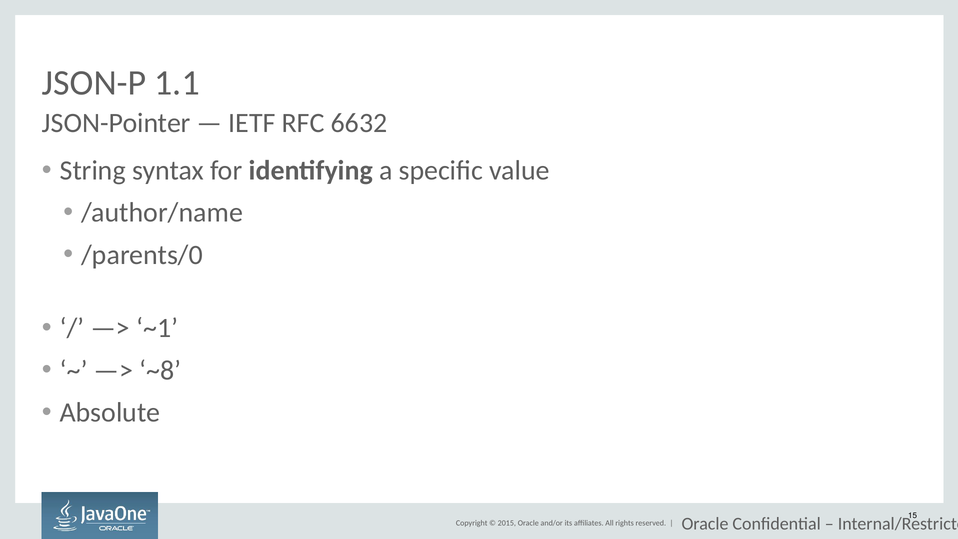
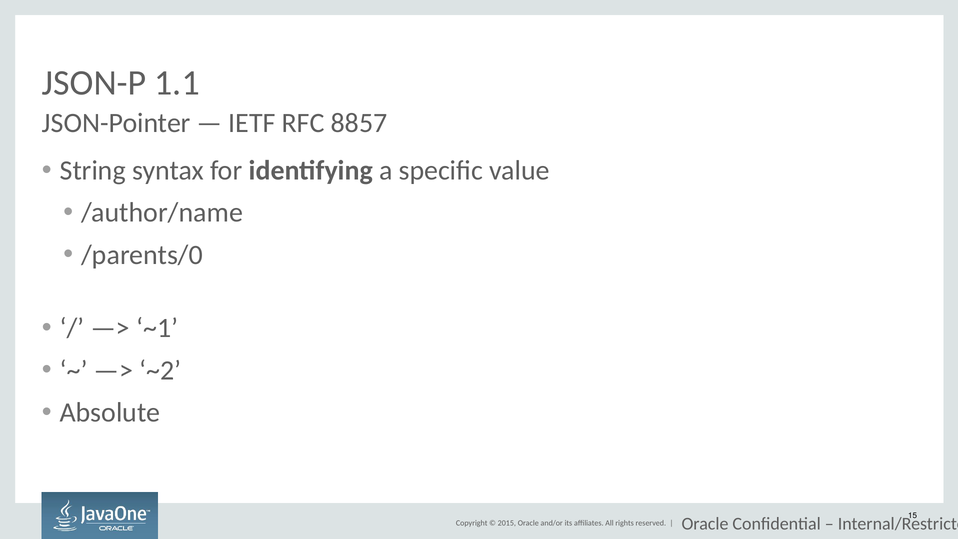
6632: 6632 -> 8857 (359, 123)
~8: ~8 -> ~2 (160, 370)
